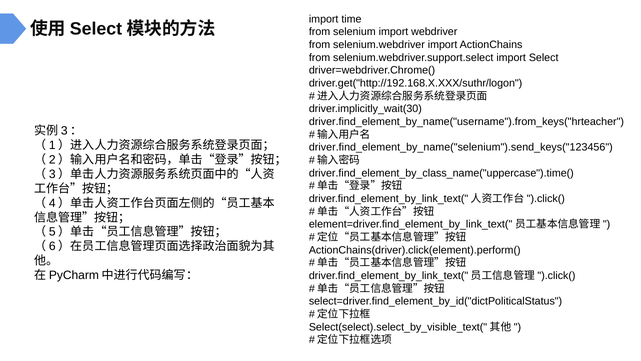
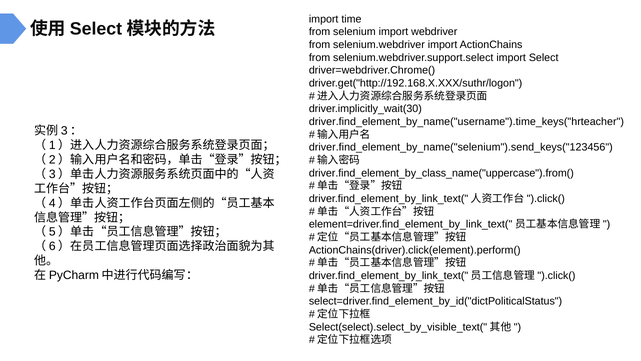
driver.find_element_by_name("username").from_keys("hrteacher: driver.find_element_by_name("username").from_keys("hrteacher -> driver.find_element_by_name("username").time_keys("hrteacher (466, 122)
driver.find_element_by_class_name("uppercase").time(: driver.find_element_by_class_name("uppercase").time( -> driver.find_element_by_class_name("uppercase").from( (441, 173)
